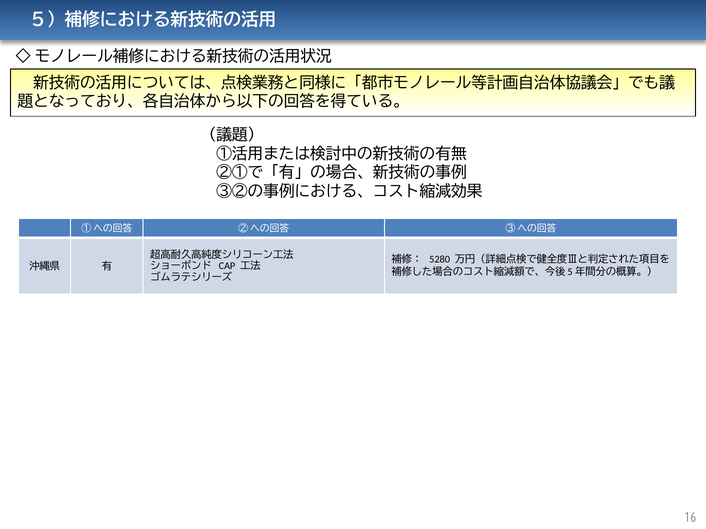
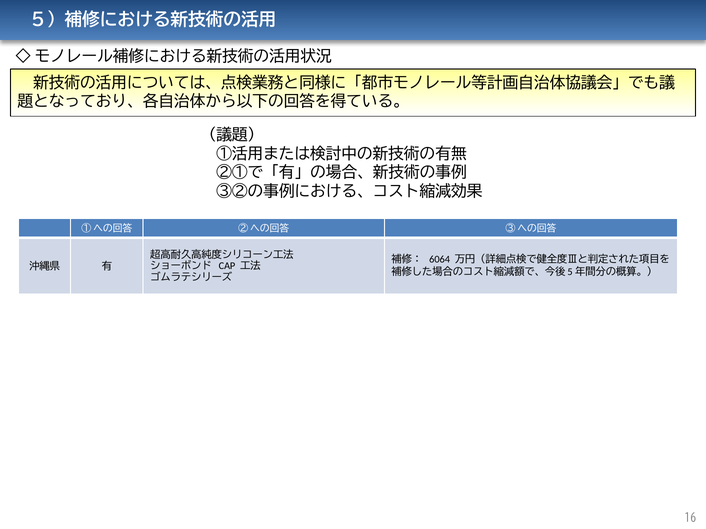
5280: 5280 -> 6064 (440, 260)
